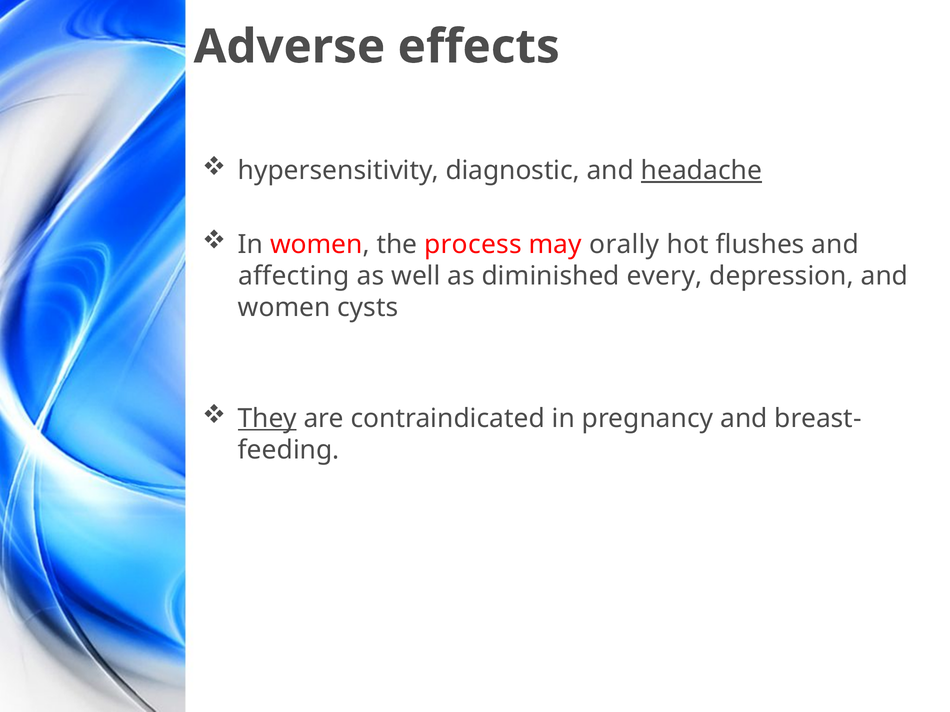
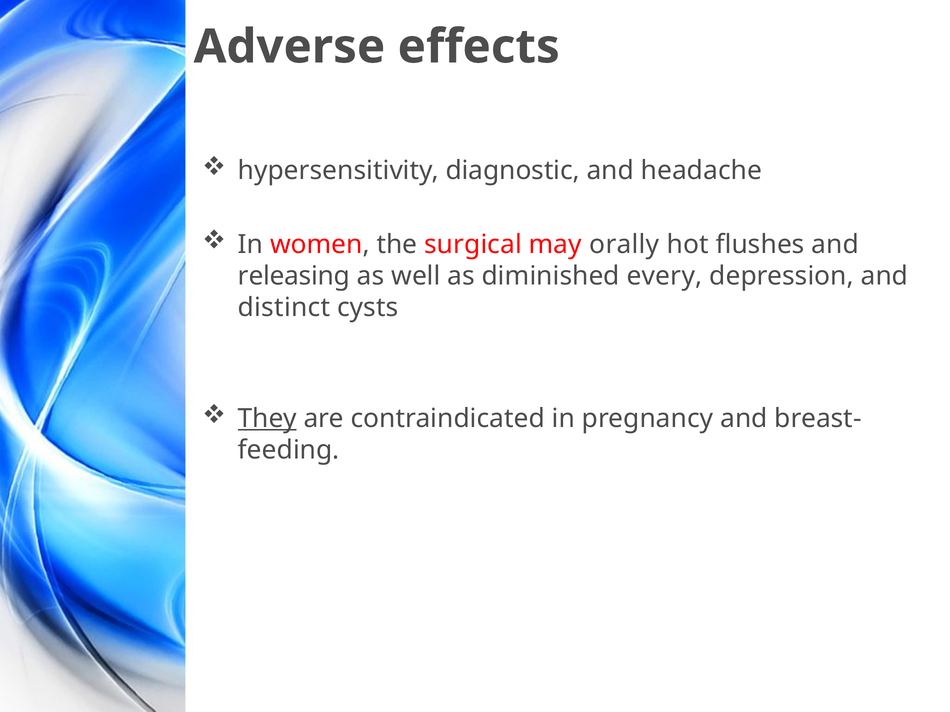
headache underline: present -> none (701, 171)
process: process -> surgical (473, 245)
affecting: affecting -> releasing (294, 276)
women: women -> distinct (284, 308)
